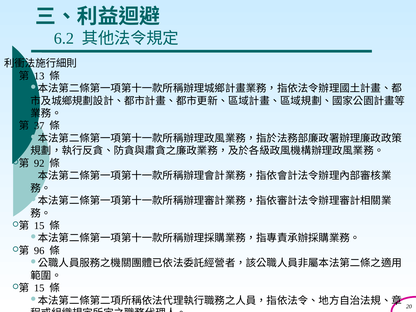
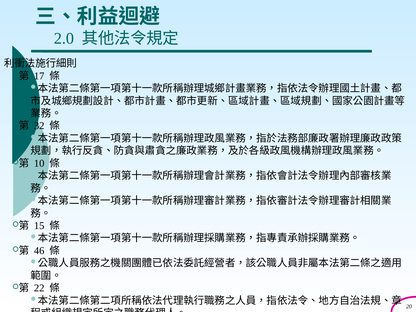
6.2: 6.2 -> 2.0 (64, 39)
13: 13 -> 17 (39, 76)
37: 37 -> 32 (39, 126)
92: 92 -> 10 (39, 163)
96: 96 -> 46 (39, 251)
15: 15 -> 22 (39, 288)
